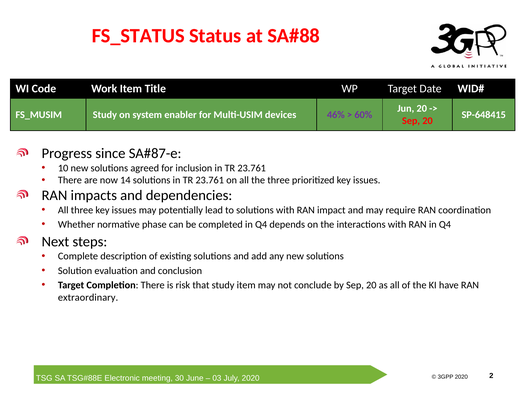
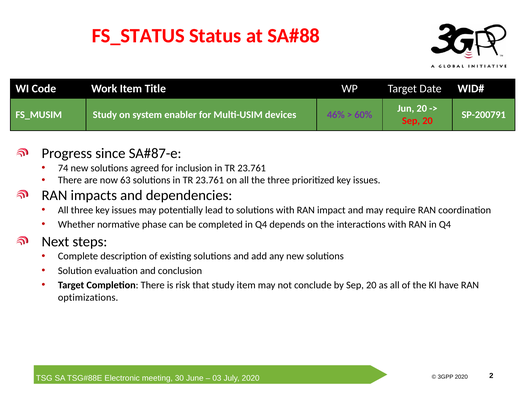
SP-648415: SP-648415 -> SP-200791 (484, 115)
10: 10 -> 74 (63, 168)
14: 14 -> 63 (125, 180)
extraordinary: extraordinary -> optimizations (88, 297)
